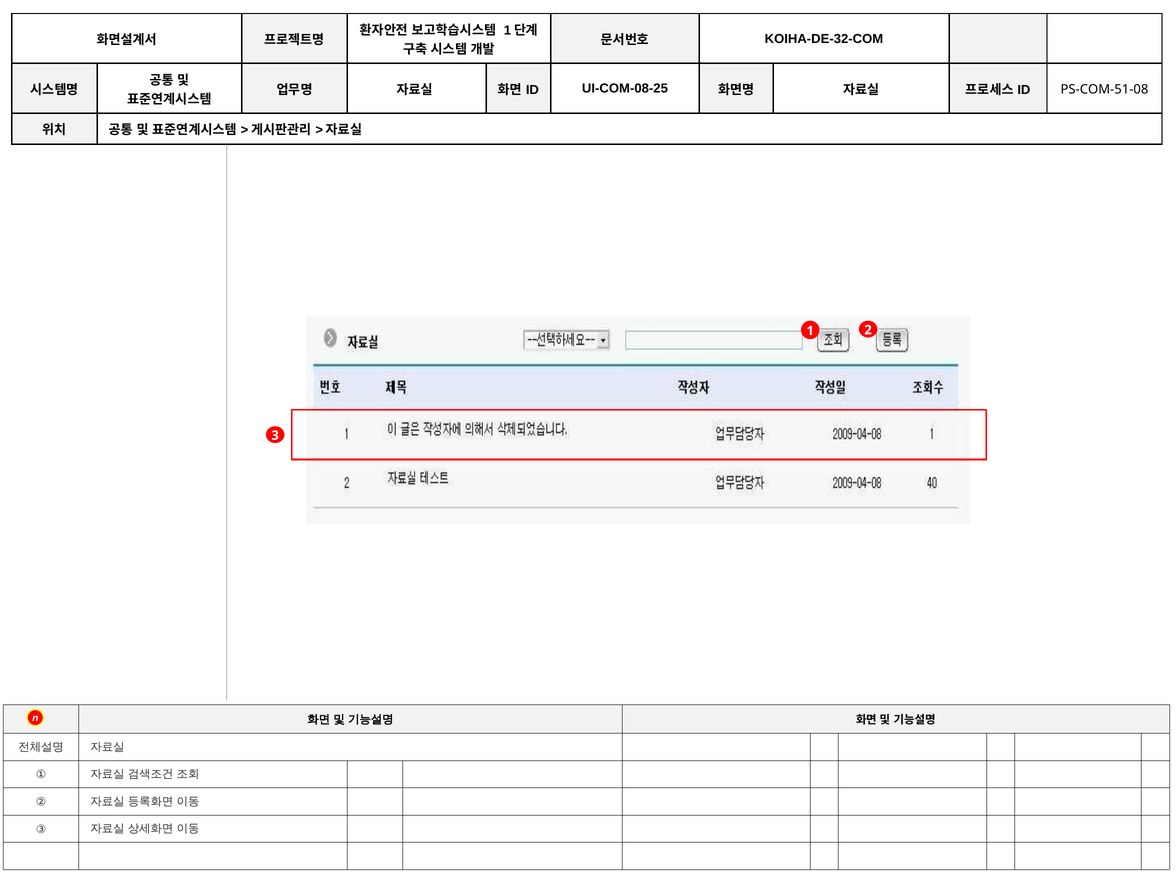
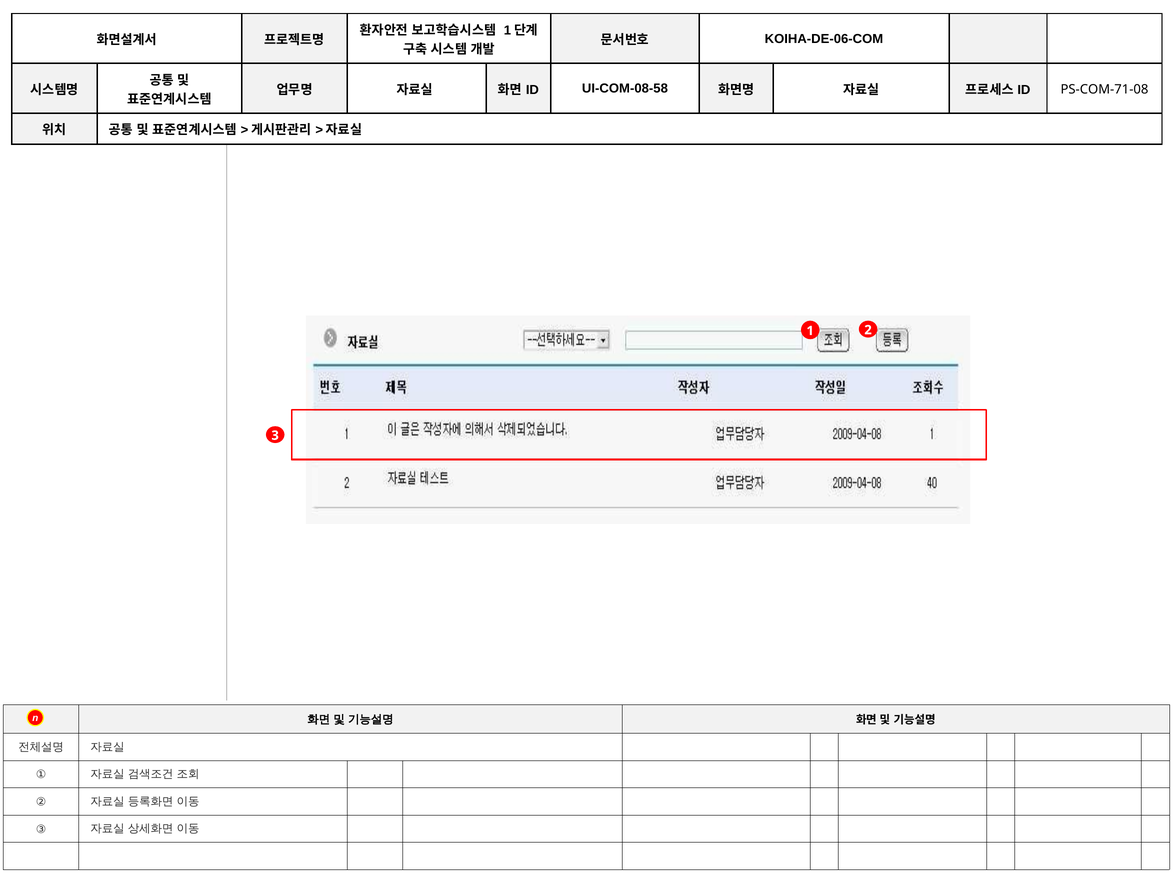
KOIHA-DE-32-COM: KOIHA-DE-32-COM -> KOIHA-DE-06-COM (824, 39)
UI-COM-08-25: UI-COM-08-25 -> UI-COM-08-58 (625, 89)
PS-COM-51-08: PS-COM-51-08 -> PS-COM-71-08 (1104, 90)
